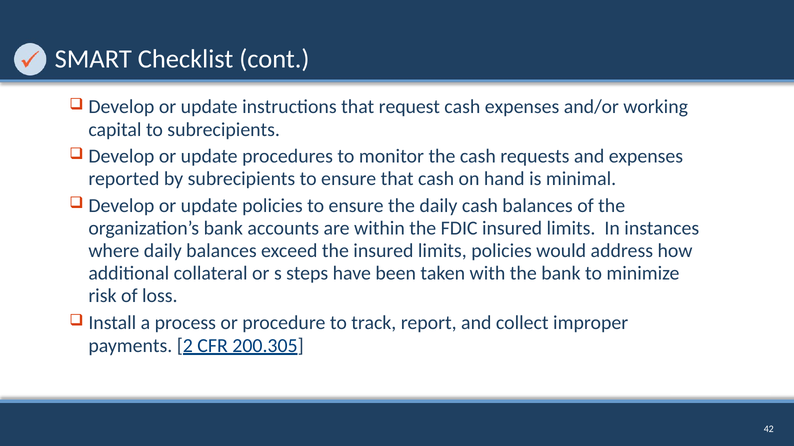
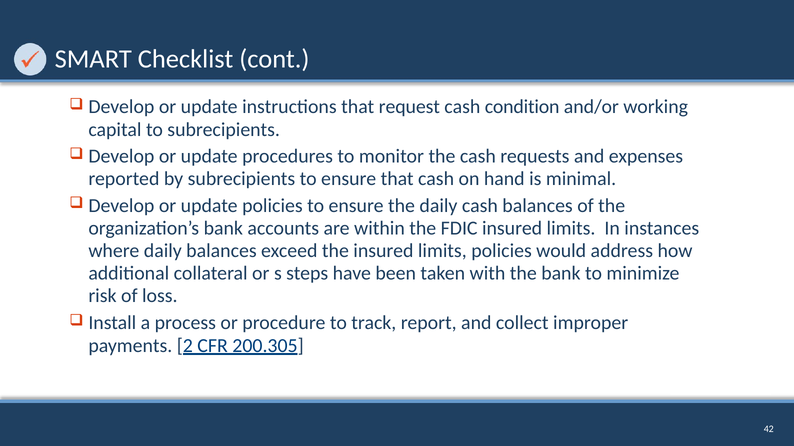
cash expenses: expenses -> condition (522, 107)
